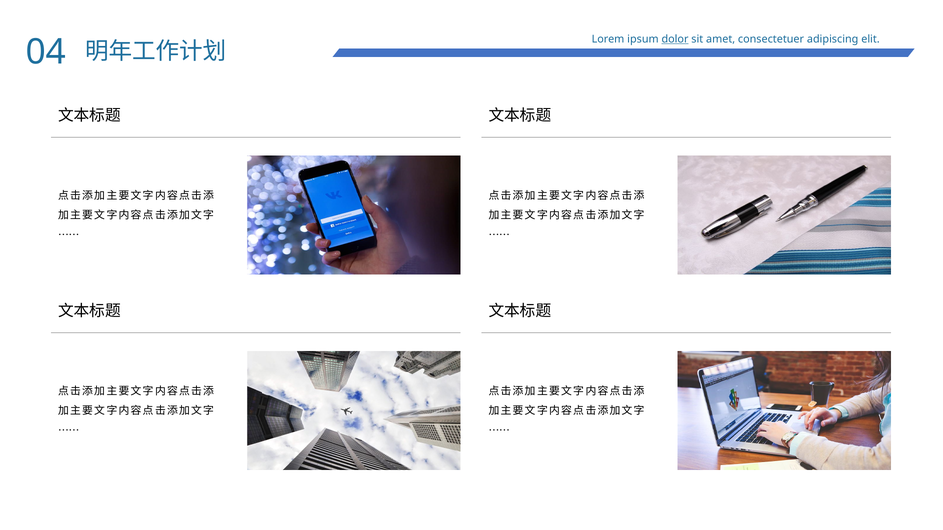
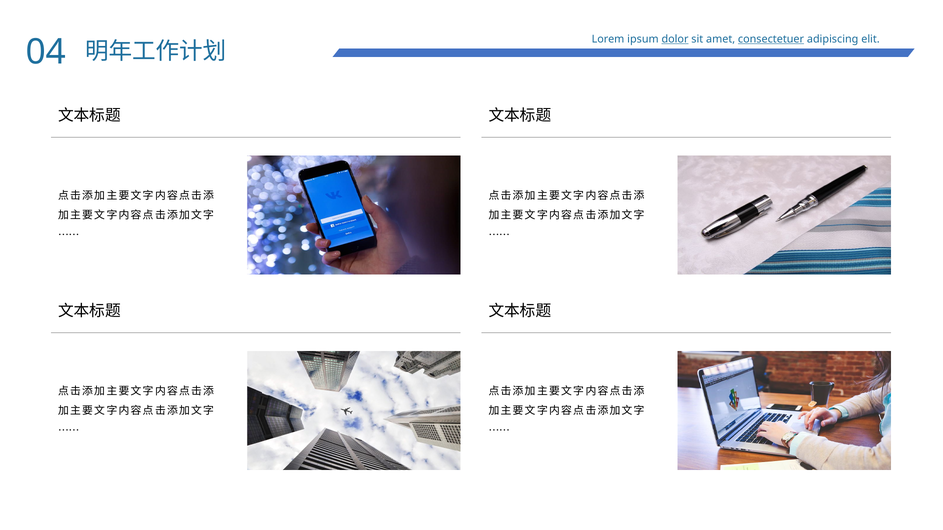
consectetuer underline: none -> present (771, 39)
